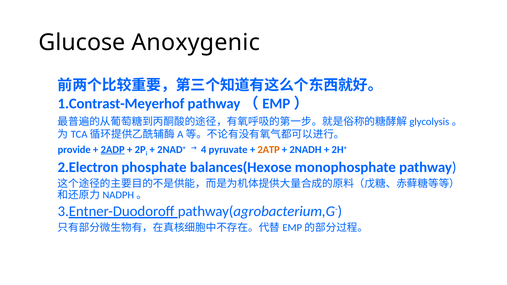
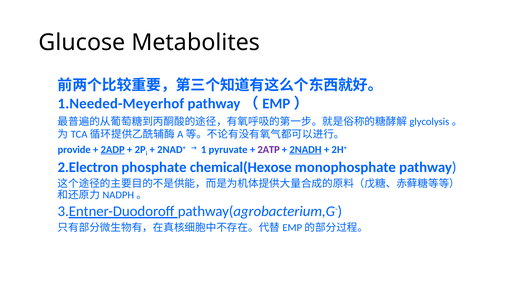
Anoxygenic: Anoxygenic -> Metabolites (196, 43)
1.Contrast-Meyerhof: 1.Contrast-Meyerhof -> 1.Needed-Meyerhof (121, 104)
4: 4 -> 1 (204, 150)
2ATP colour: orange -> purple (269, 150)
2NADH underline: none -> present (305, 150)
balances(Hexose: balances(Hexose -> chemical(Hexose (241, 168)
